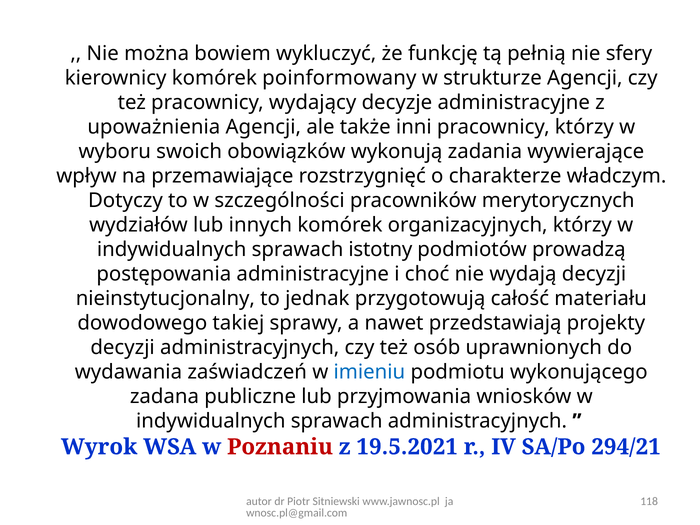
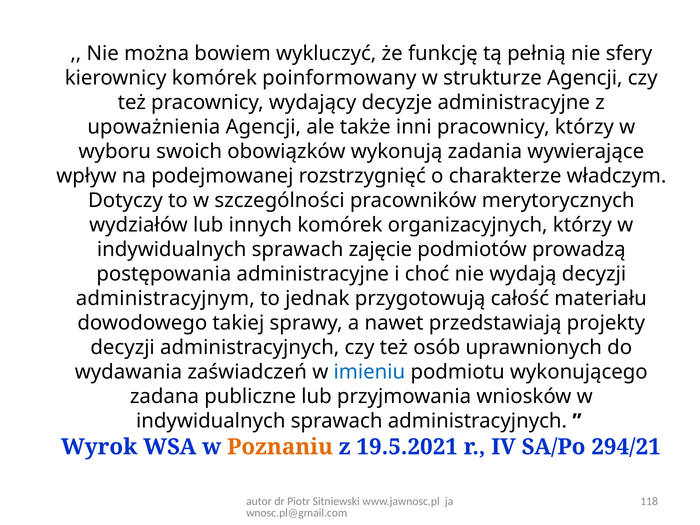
przemawiające: przemawiające -> podejmowanej (222, 176)
istotny: istotny -> zajęcie (380, 250)
nieinstytucjonalny: nieinstytucjonalny -> administracyjnym (165, 299)
Poznaniu colour: red -> orange (280, 447)
